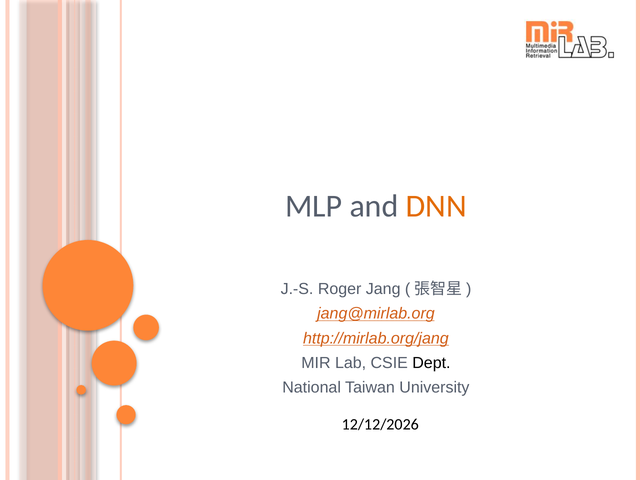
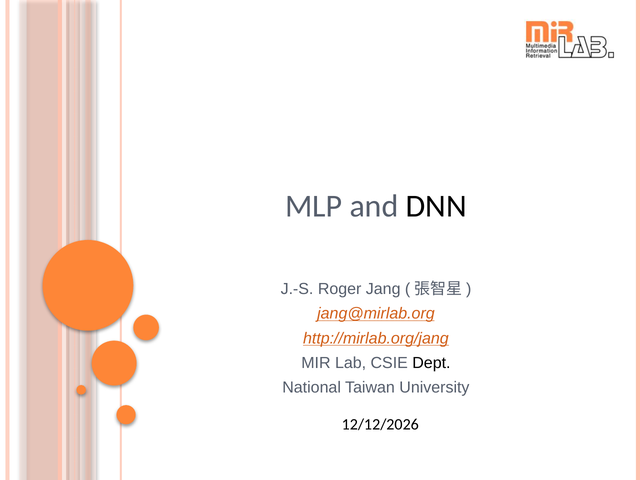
DNN colour: orange -> black (436, 206)
